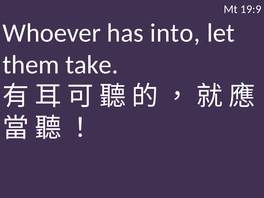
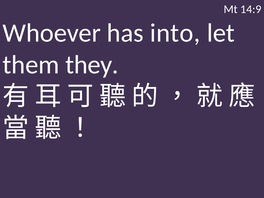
19:9: 19:9 -> 14:9 (251, 9)
take: take -> they (92, 65)
